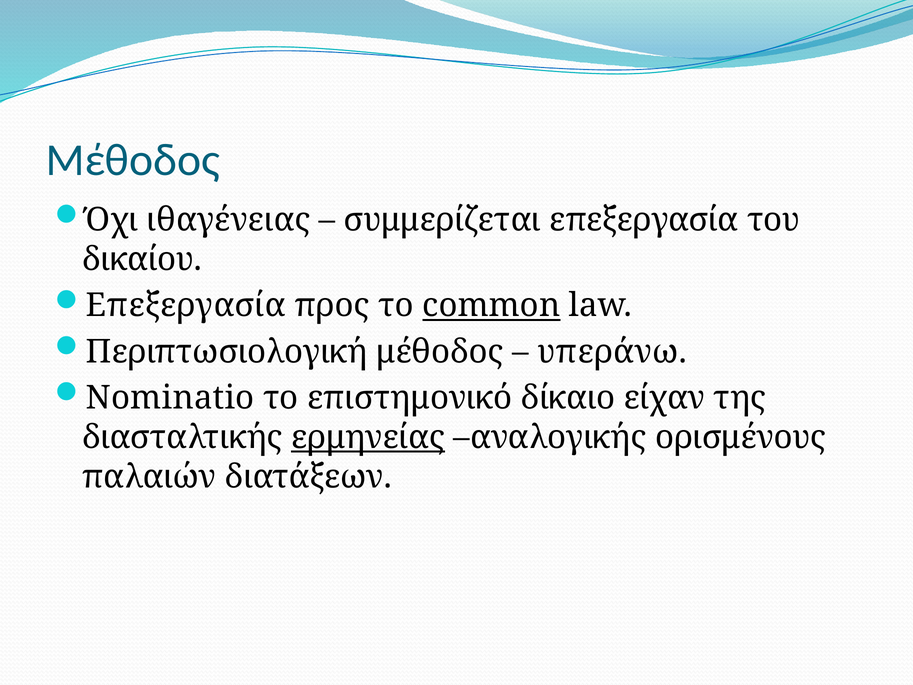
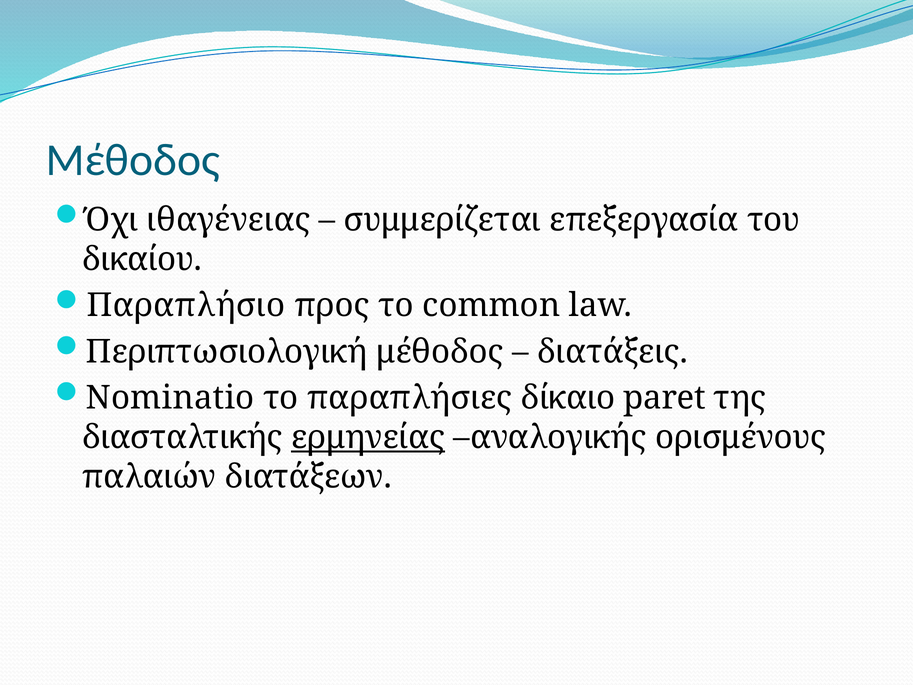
Επεξεργασία: Επεξεργασία -> Παραπλήσιο (186, 305)
common underline: present -> none (491, 305)
υπεράνω: υπεράνω -> διατάξεις (613, 352)
επιστημονικό: επιστημονικό -> παραπλήσιες (410, 398)
είχαν: είχαν -> paret (665, 398)
